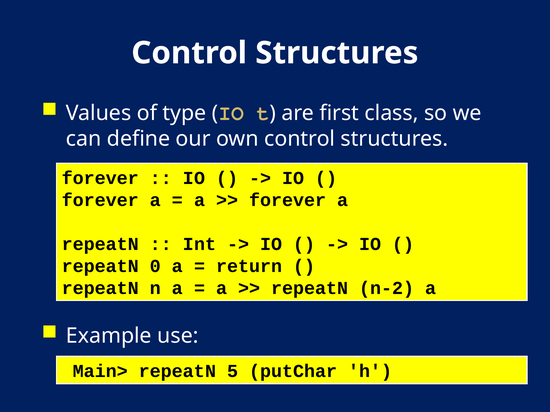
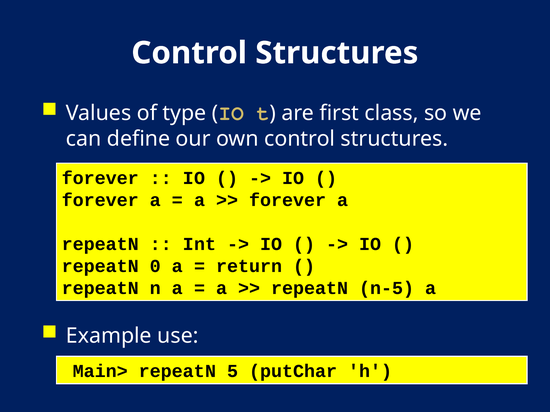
n-2: n-2 -> n-5 (387, 288)
